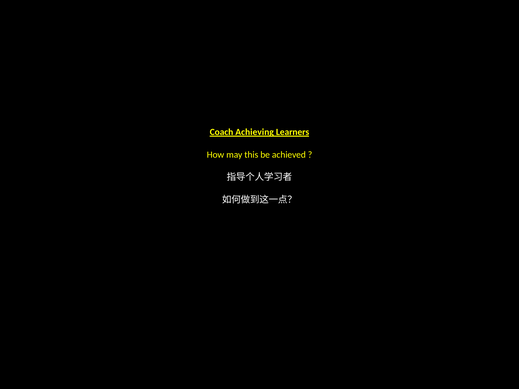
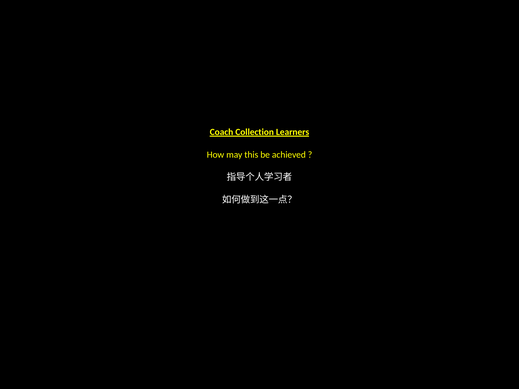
Achieving: Achieving -> Collection (255, 132)
